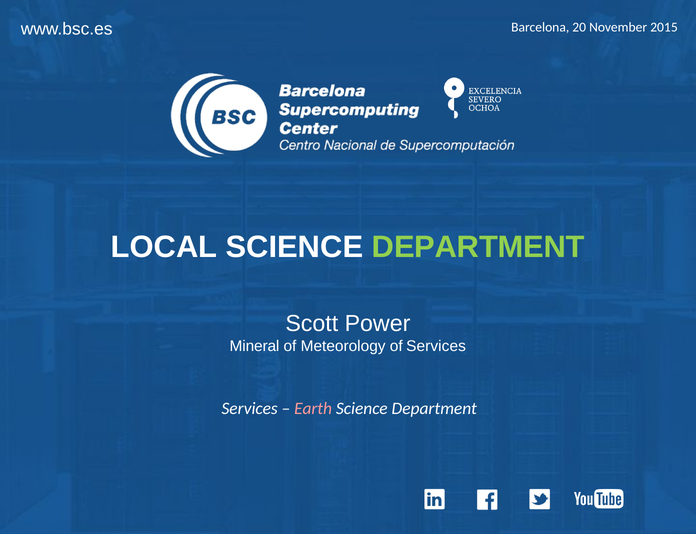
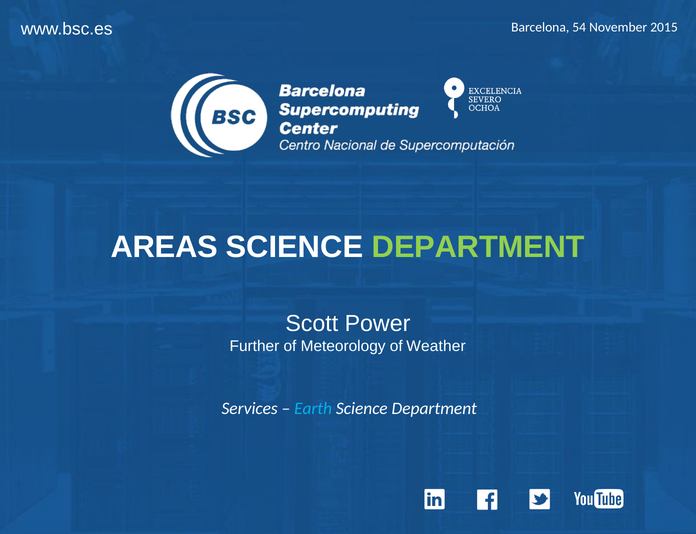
20: 20 -> 54 (579, 27)
LOCAL: LOCAL -> AREAS (164, 247)
Mineral: Mineral -> Further (254, 346)
of Services: Services -> Weather (436, 346)
Earth colour: pink -> light blue (313, 409)
